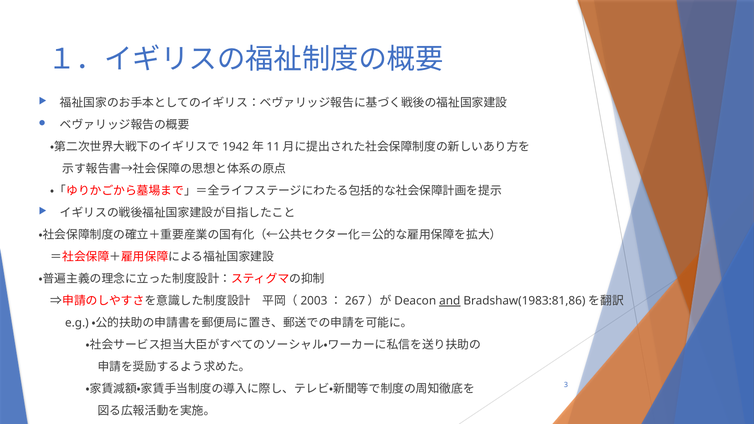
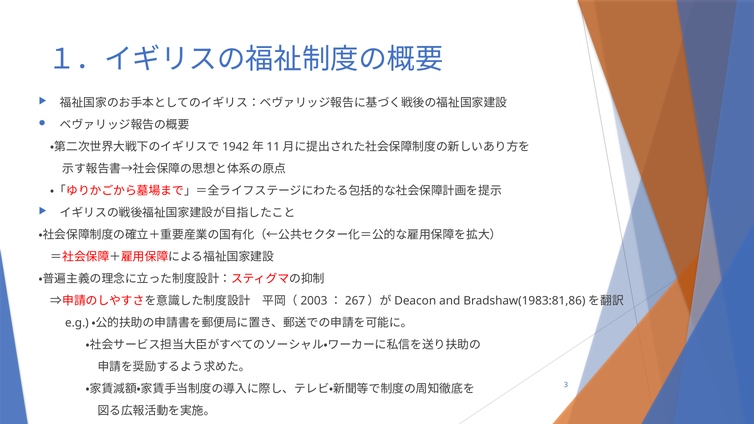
and underline: present -> none (450, 301)
